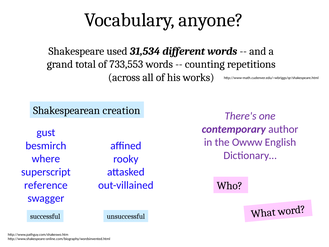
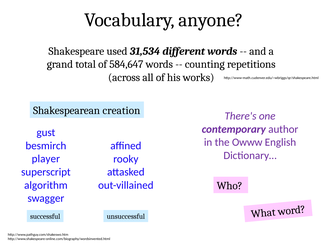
733,553: 733,553 -> 584,647 (126, 64)
where: where -> player (46, 159)
reference: reference -> algorithm (46, 185)
